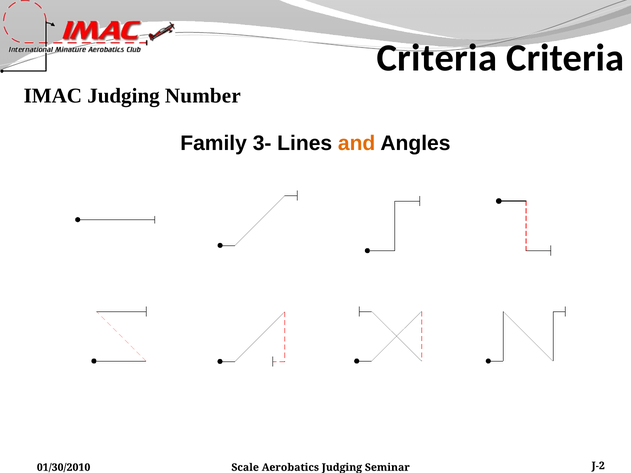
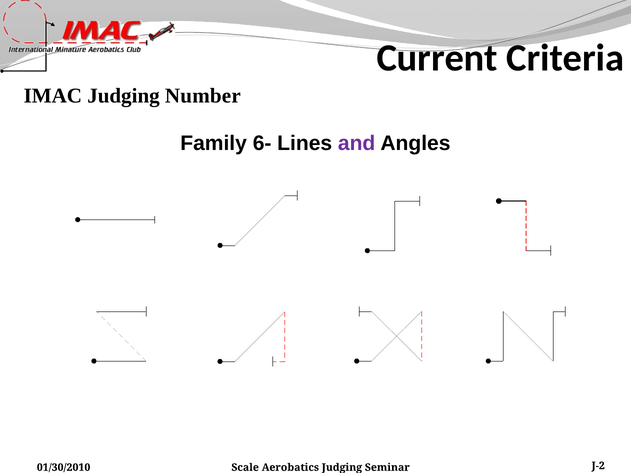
Criteria: Criteria -> Current (437, 58)
3-: 3- -> 6- (262, 143)
and colour: orange -> purple (357, 143)
